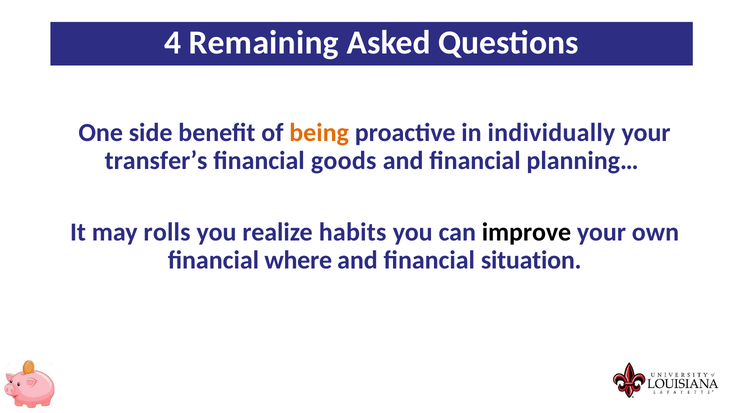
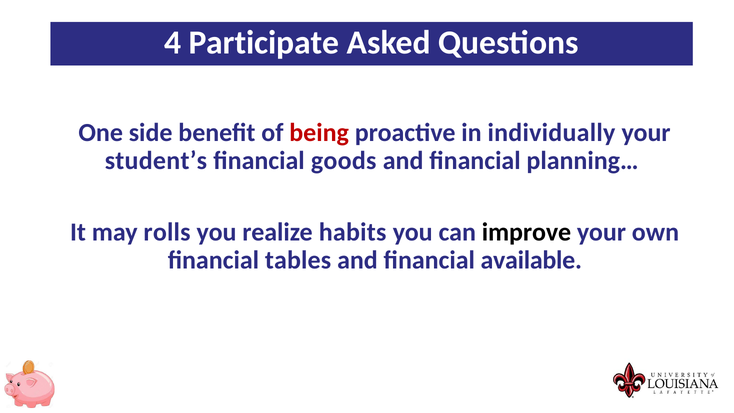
Remaining: Remaining -> Participate (264, 43)
being colour: orange -> red (319, 133)
transfer’s: transfer’s -> student’s (156, 161)
where: where -> tables (298, 260)
situation: situation -> available (531, 260)
